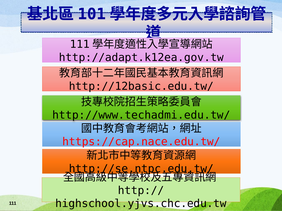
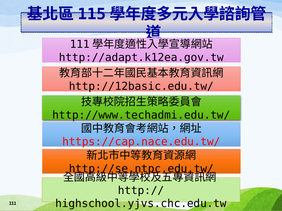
101: 101 -> 115 (92, 14)
